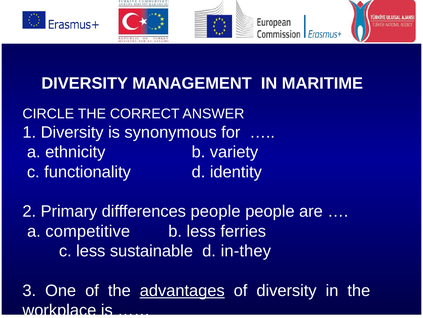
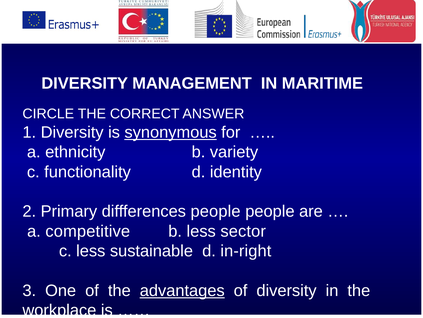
synonymous underline: none -> present (171, 132)
ferries: ferries -> sector (243, 231)
in-they: in-they -> in-right (246, 251)
